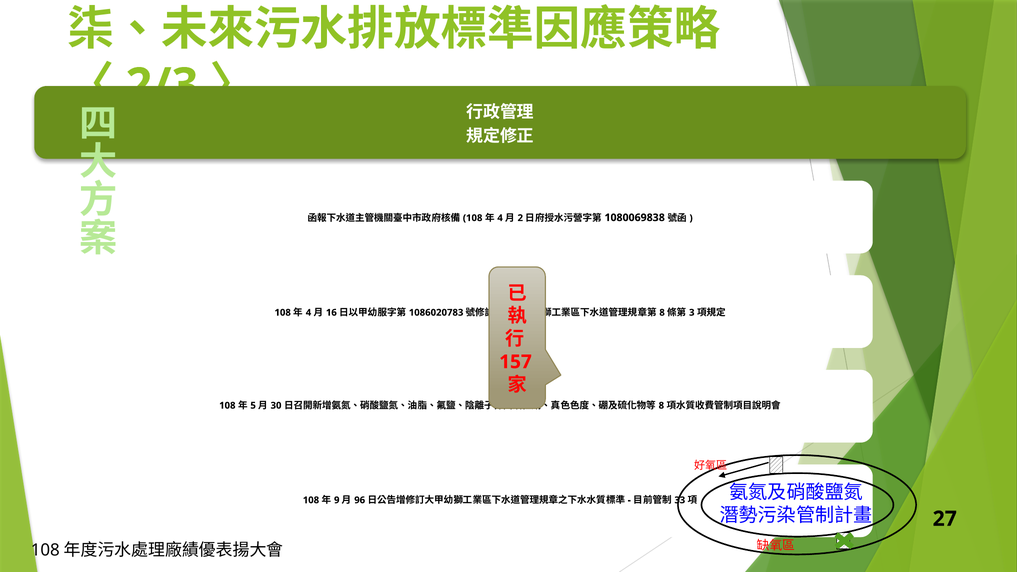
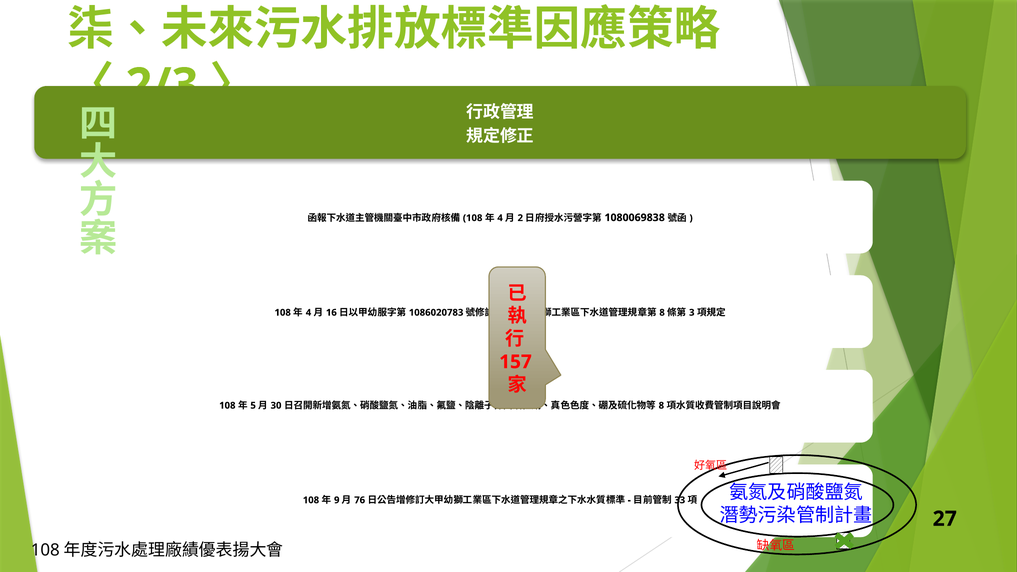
96: 96 -> 76 (360, 500)
